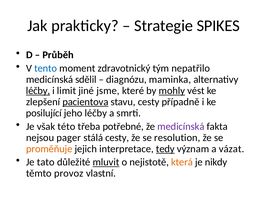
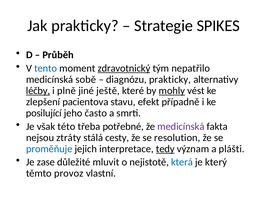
zdravotnický underline: none -> present (124, 68)
sdělil: sdělil -> sobě (86, 80)
diagnózu maminka: maminka -> prakticky (170, 80)
limit: limit -> plně (66, 91)
jsme: jsme -> ještě (108, 91)
pacientova underline: present -> none (85, 102)
stavu cesty: cesty -> efekt (149, 102)
jeho léčby: léčby -> často (96, 113)
pager: pager -> ztráty (69, 138)
proměňuje colour: orange -> blue (49, 149)
vázat: vázat -> plášti (232, 149)
tato: tato -> zase (46, 162)
mluvit underline: present -> none (106, 162)
která colour: orange -> blue (182, 162)
nikdy: nikdy -> který (216, 162)
